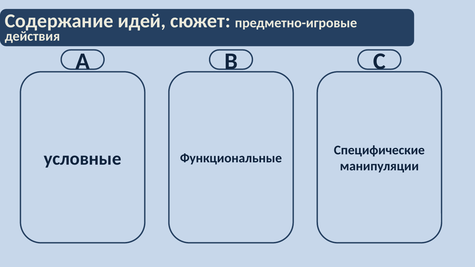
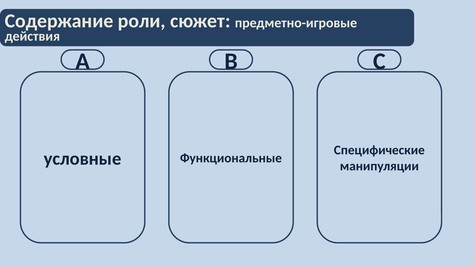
идей: идей -> роли (142, 21)
